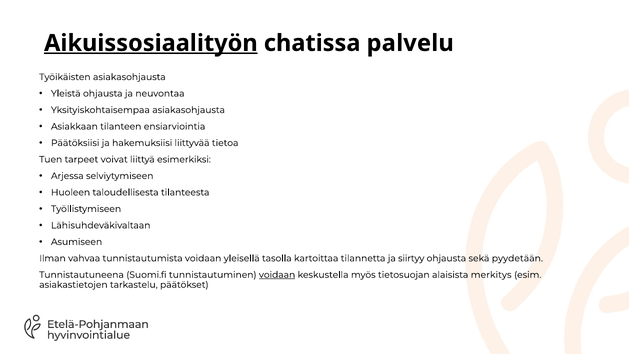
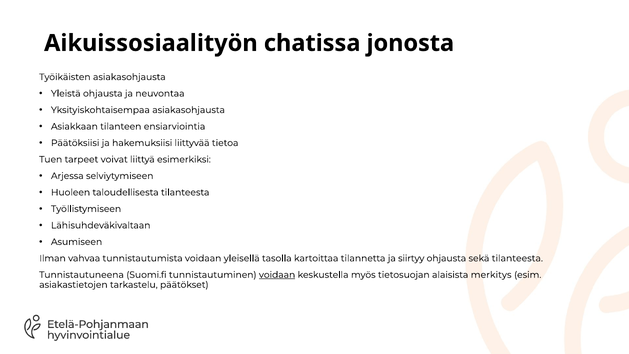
Aikuissosiaalityön underline: present -> none (151, 43)
palvelu: palvelu -> jonosta (410, 43)
sekä pyydetään: pyydetään -> tilanteesta (517, 258)
